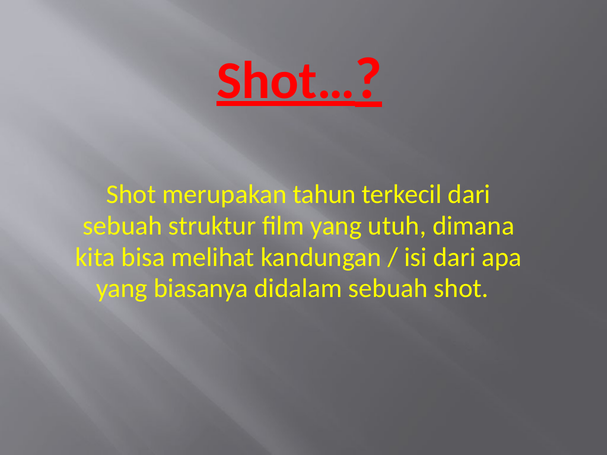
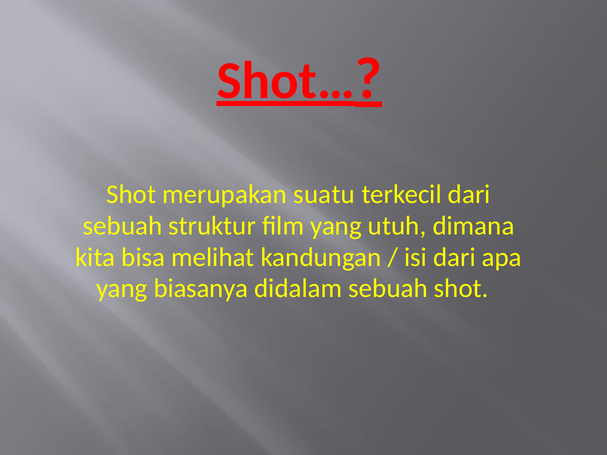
tahun: tahun -> suatu (324, 195)
